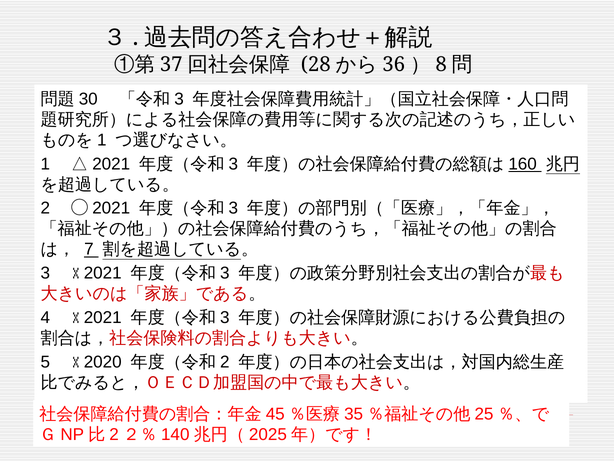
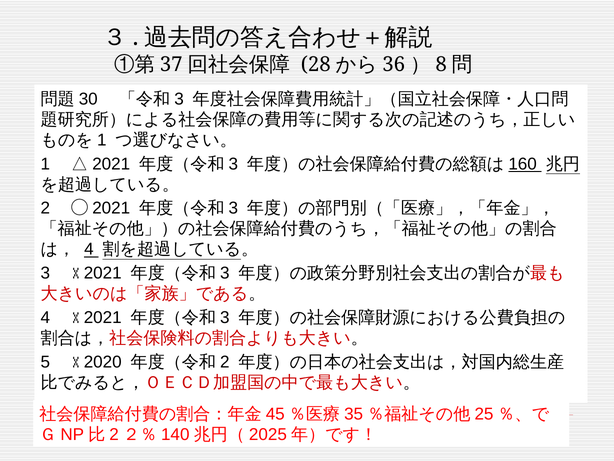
7: 7 -> 4 (89, 249)
